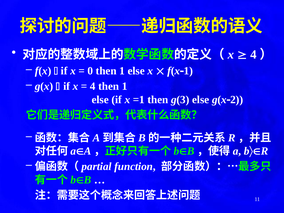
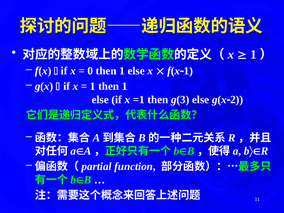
4: 4 -> 1 (253, 55)
4: 4 -> 1 (93, 86)
